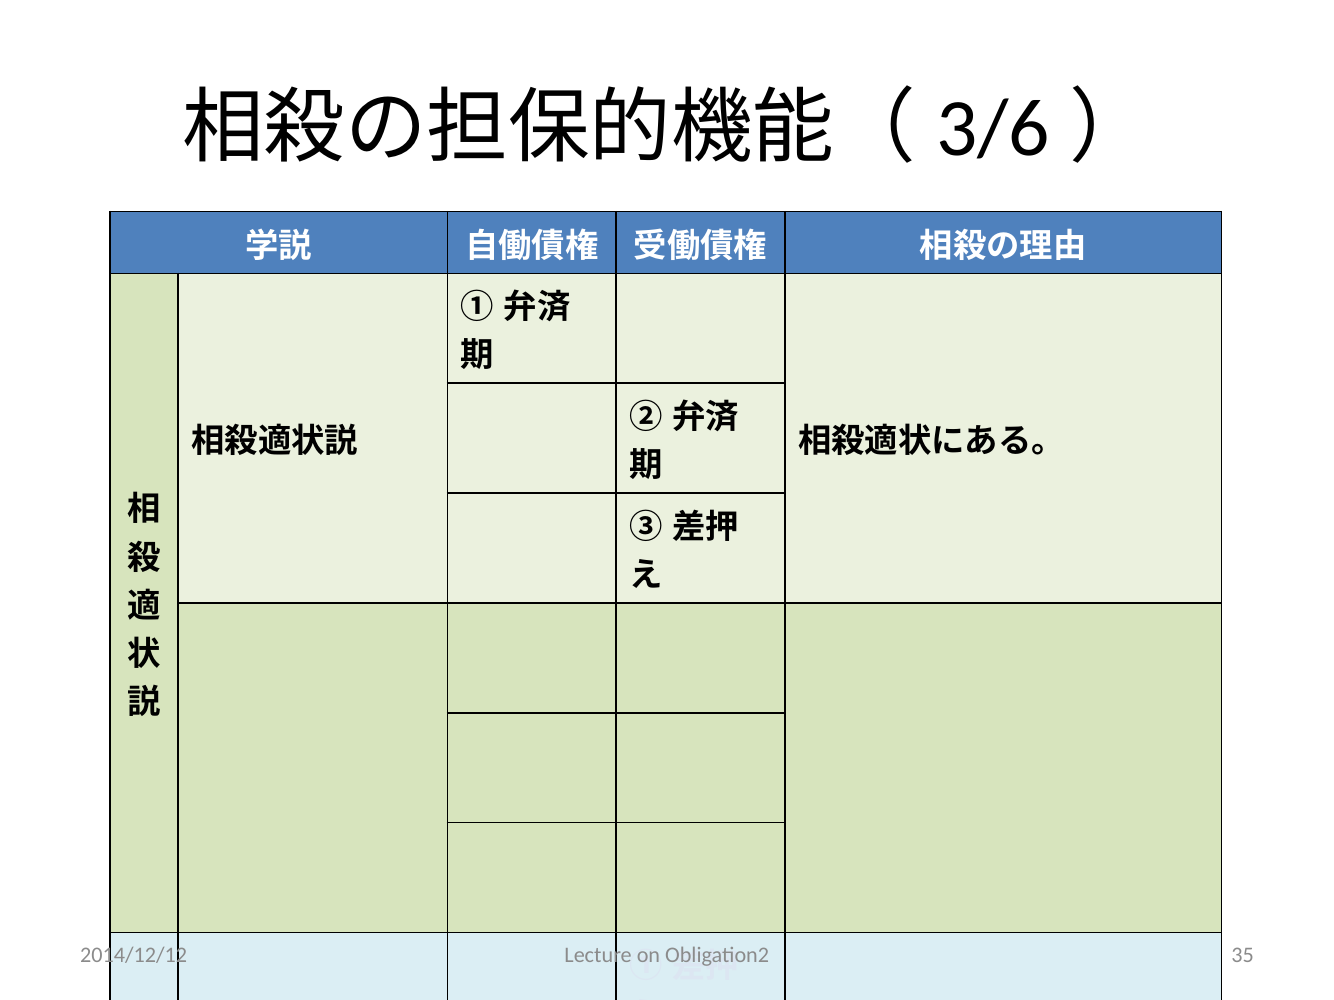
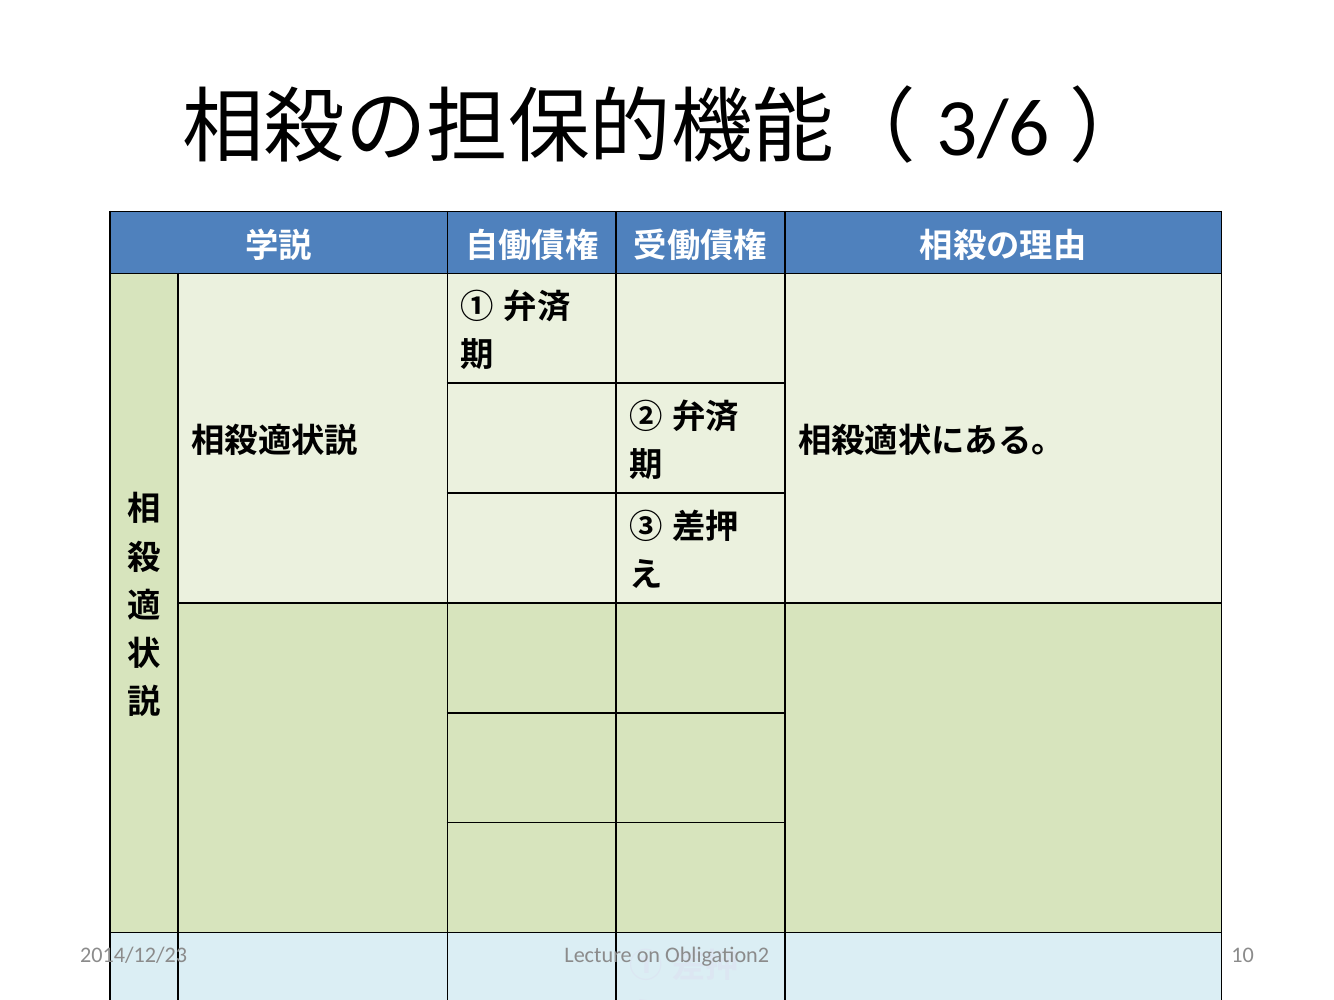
2014/12/12: 2014/12/12 -> 2014/12/23 (134, 955)
35: 35 -> 10 (1243, 955)
